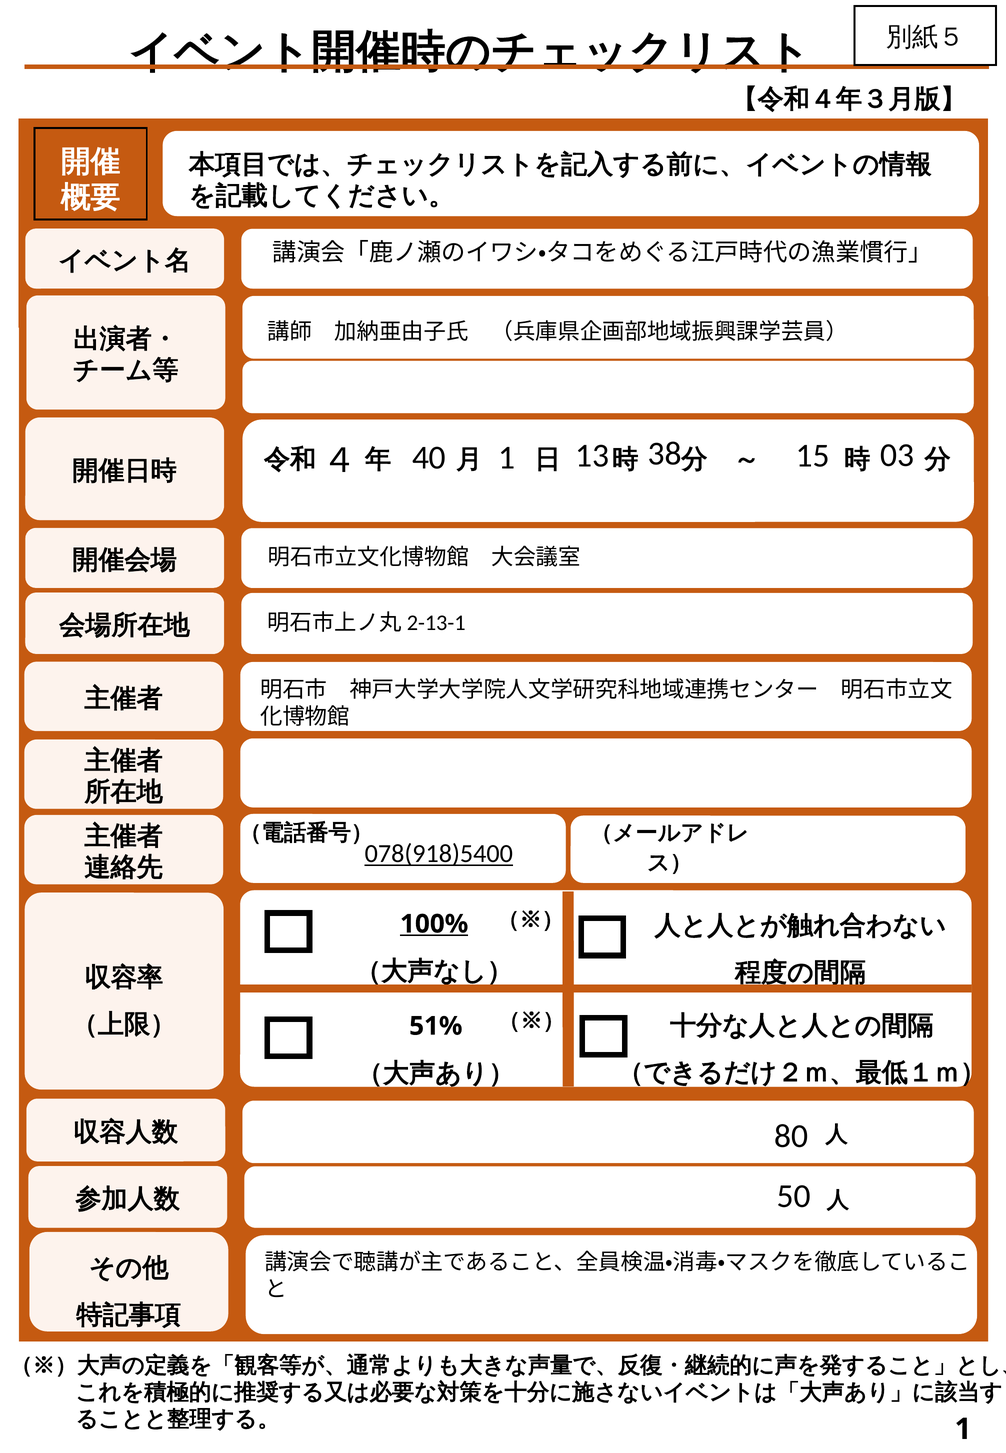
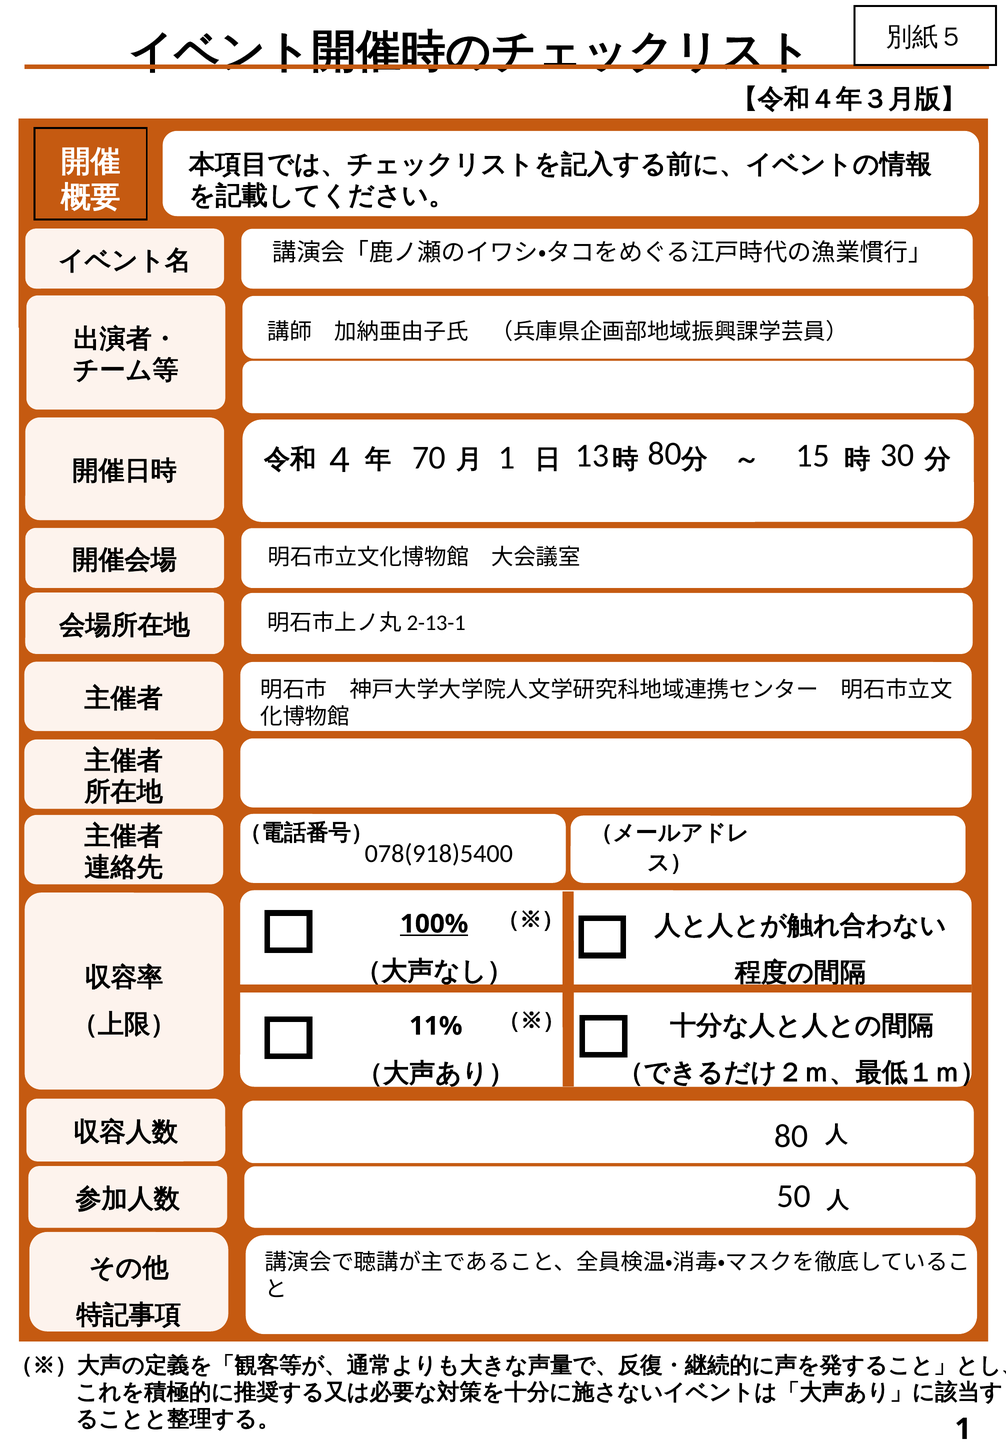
40: 40 -> 70 (429, 458)
13 38: 38 -> 80 (665, 454)
03: 03 -> 30 (897, 455)
078(918)5400 underline: present -> none (439, 854)
51%: 51% -> 11% (436, 1026)
